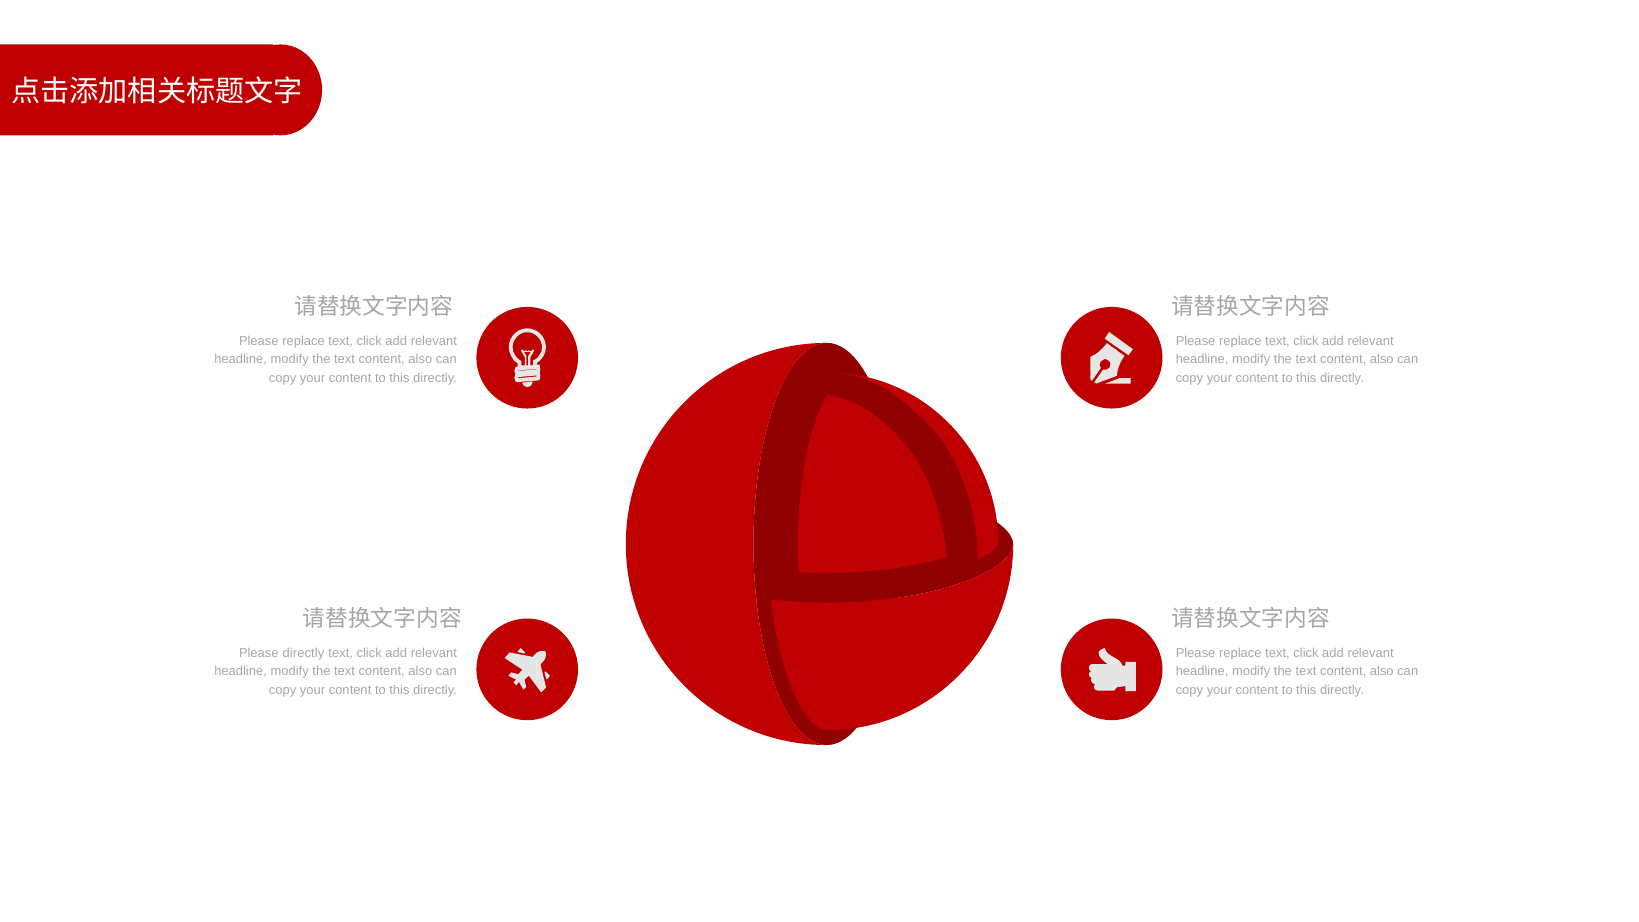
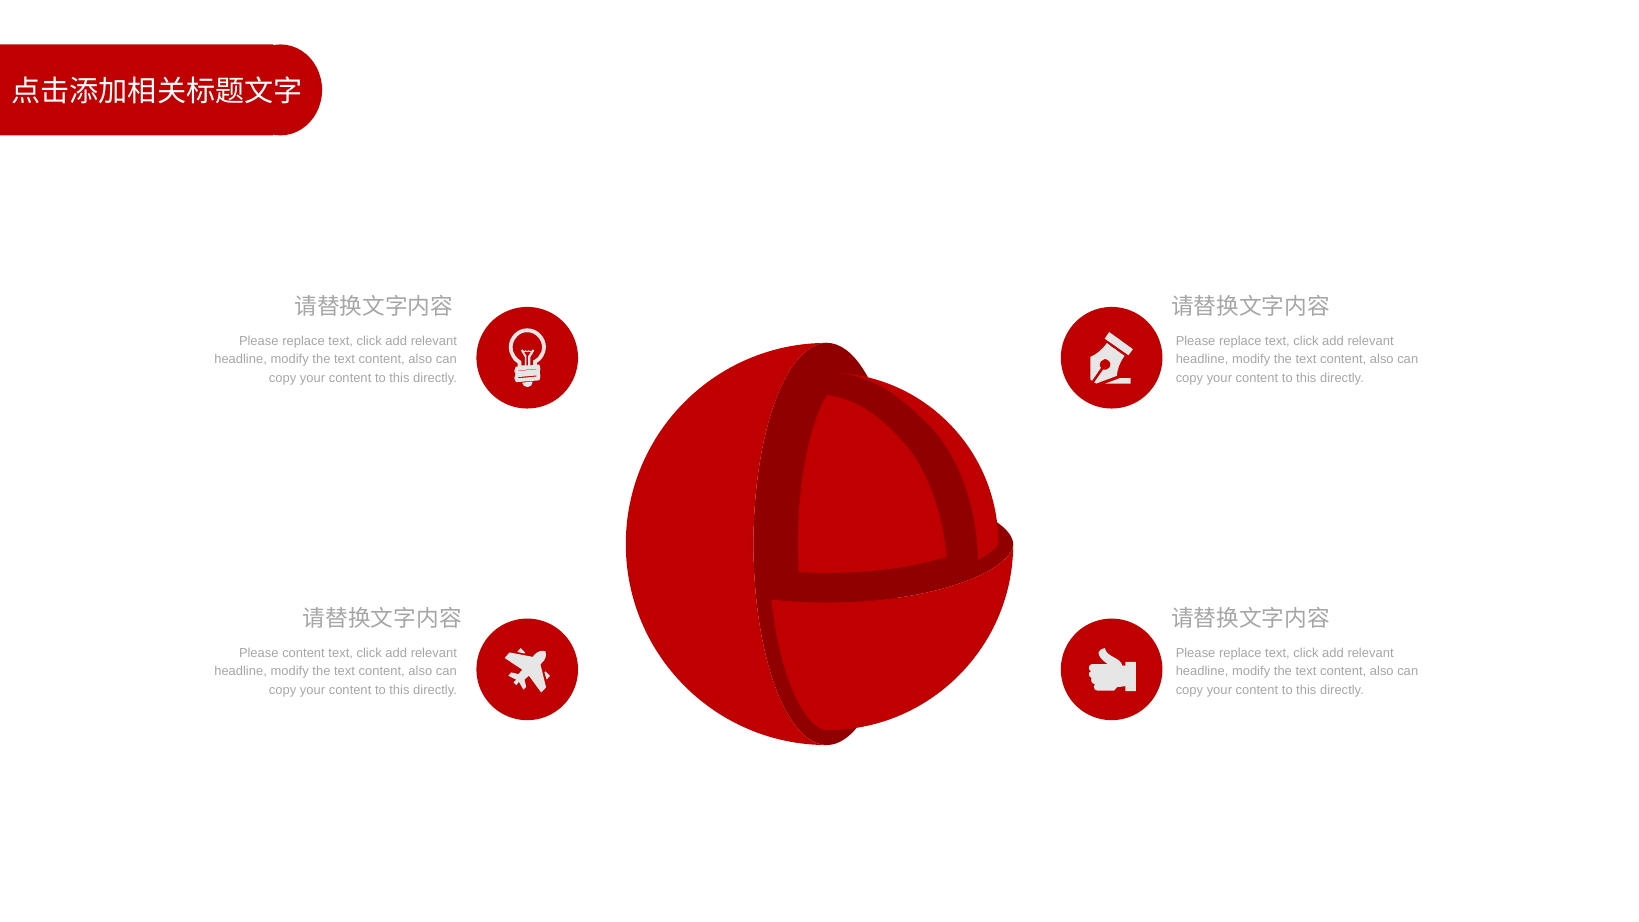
Please directly: directly -> content (304, 653)
